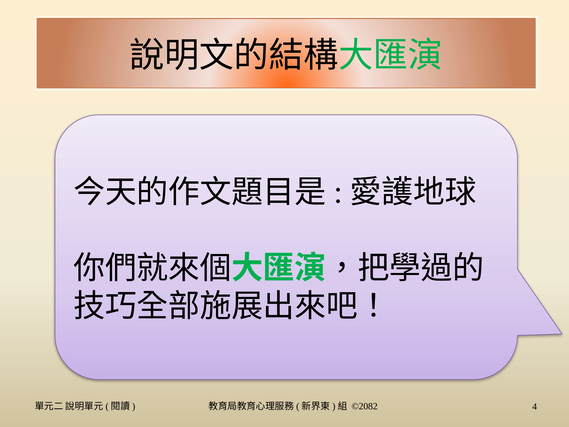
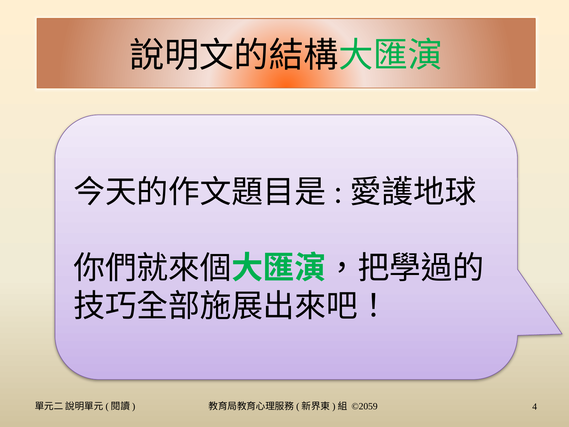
©2082: ©2082 -> ©2059 (365, 406)
